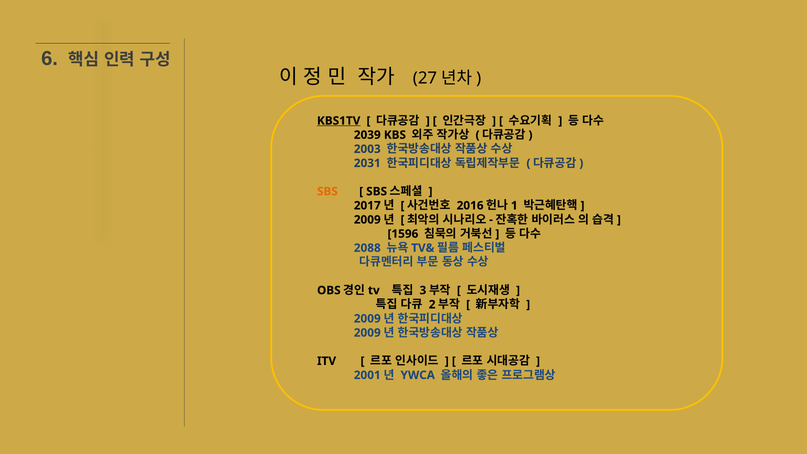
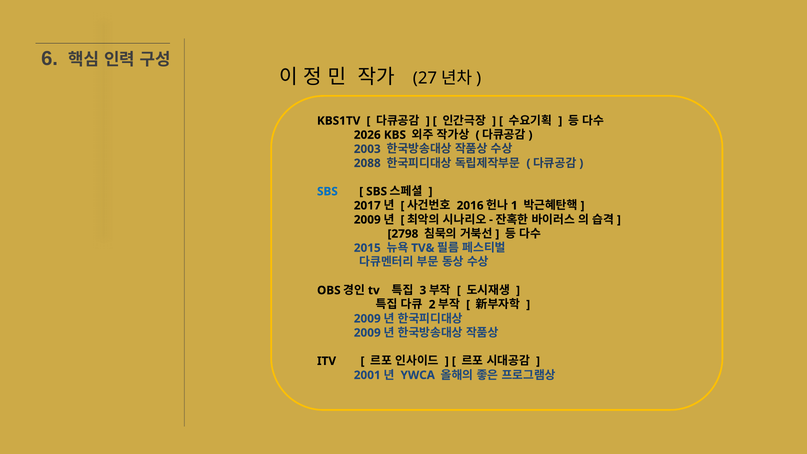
KBS1TV underline: present -> none (339, 121)
2039: 2039 -> 2026 (367, 135)
2031: 2031 -> 2088 (367, 163)
SBS colour: orange -> blue (327, 191)
1596: 1596 -> 2798 (403, 234)
2088: 2088 -> 2015 (367, 248)
